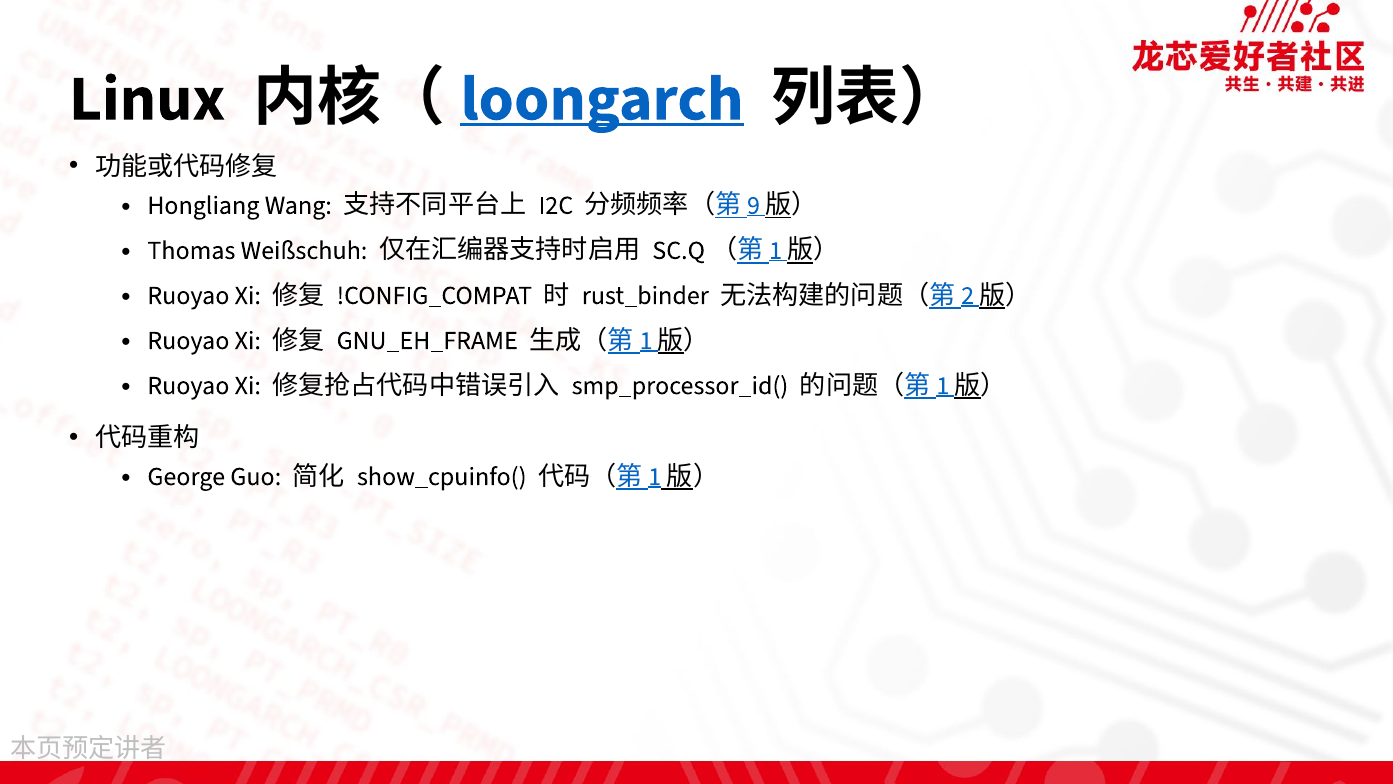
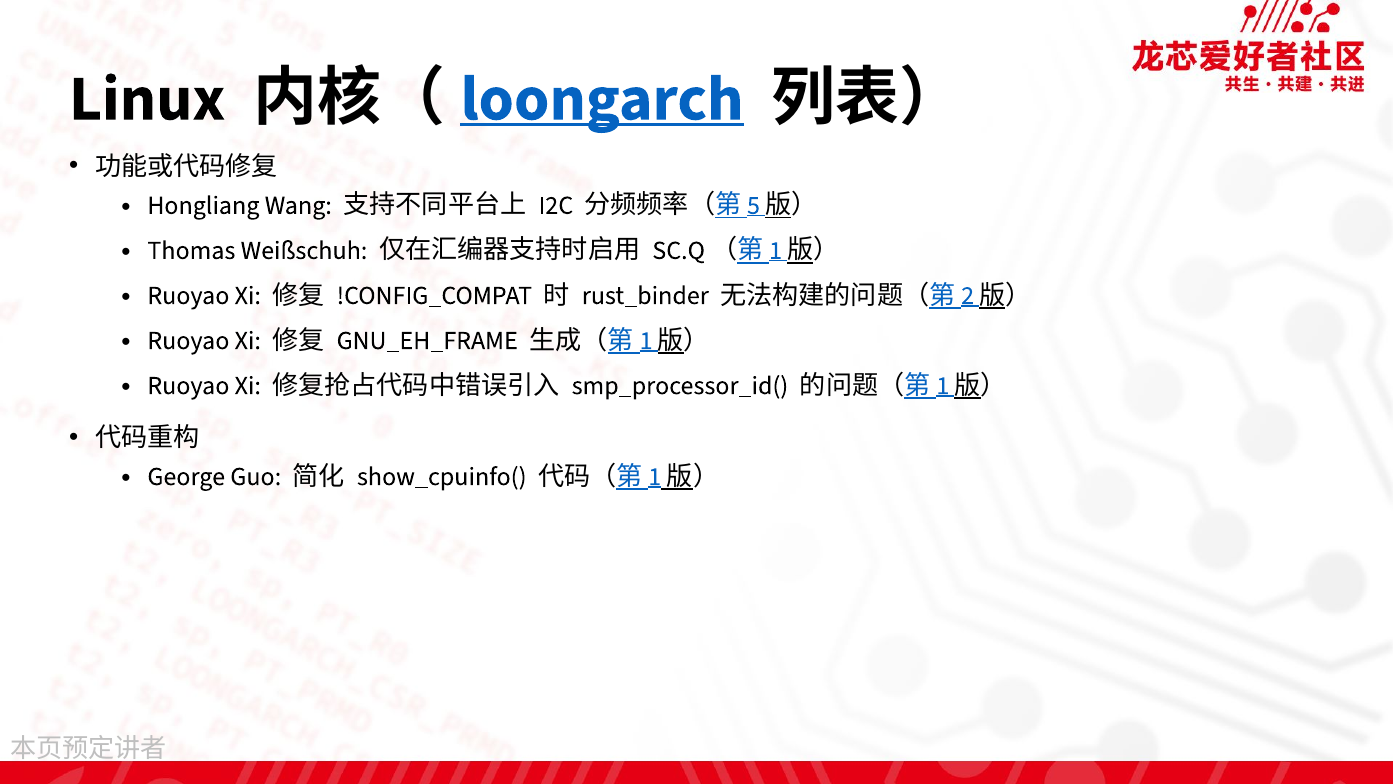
9: 9 -> 5 (754, 205)
